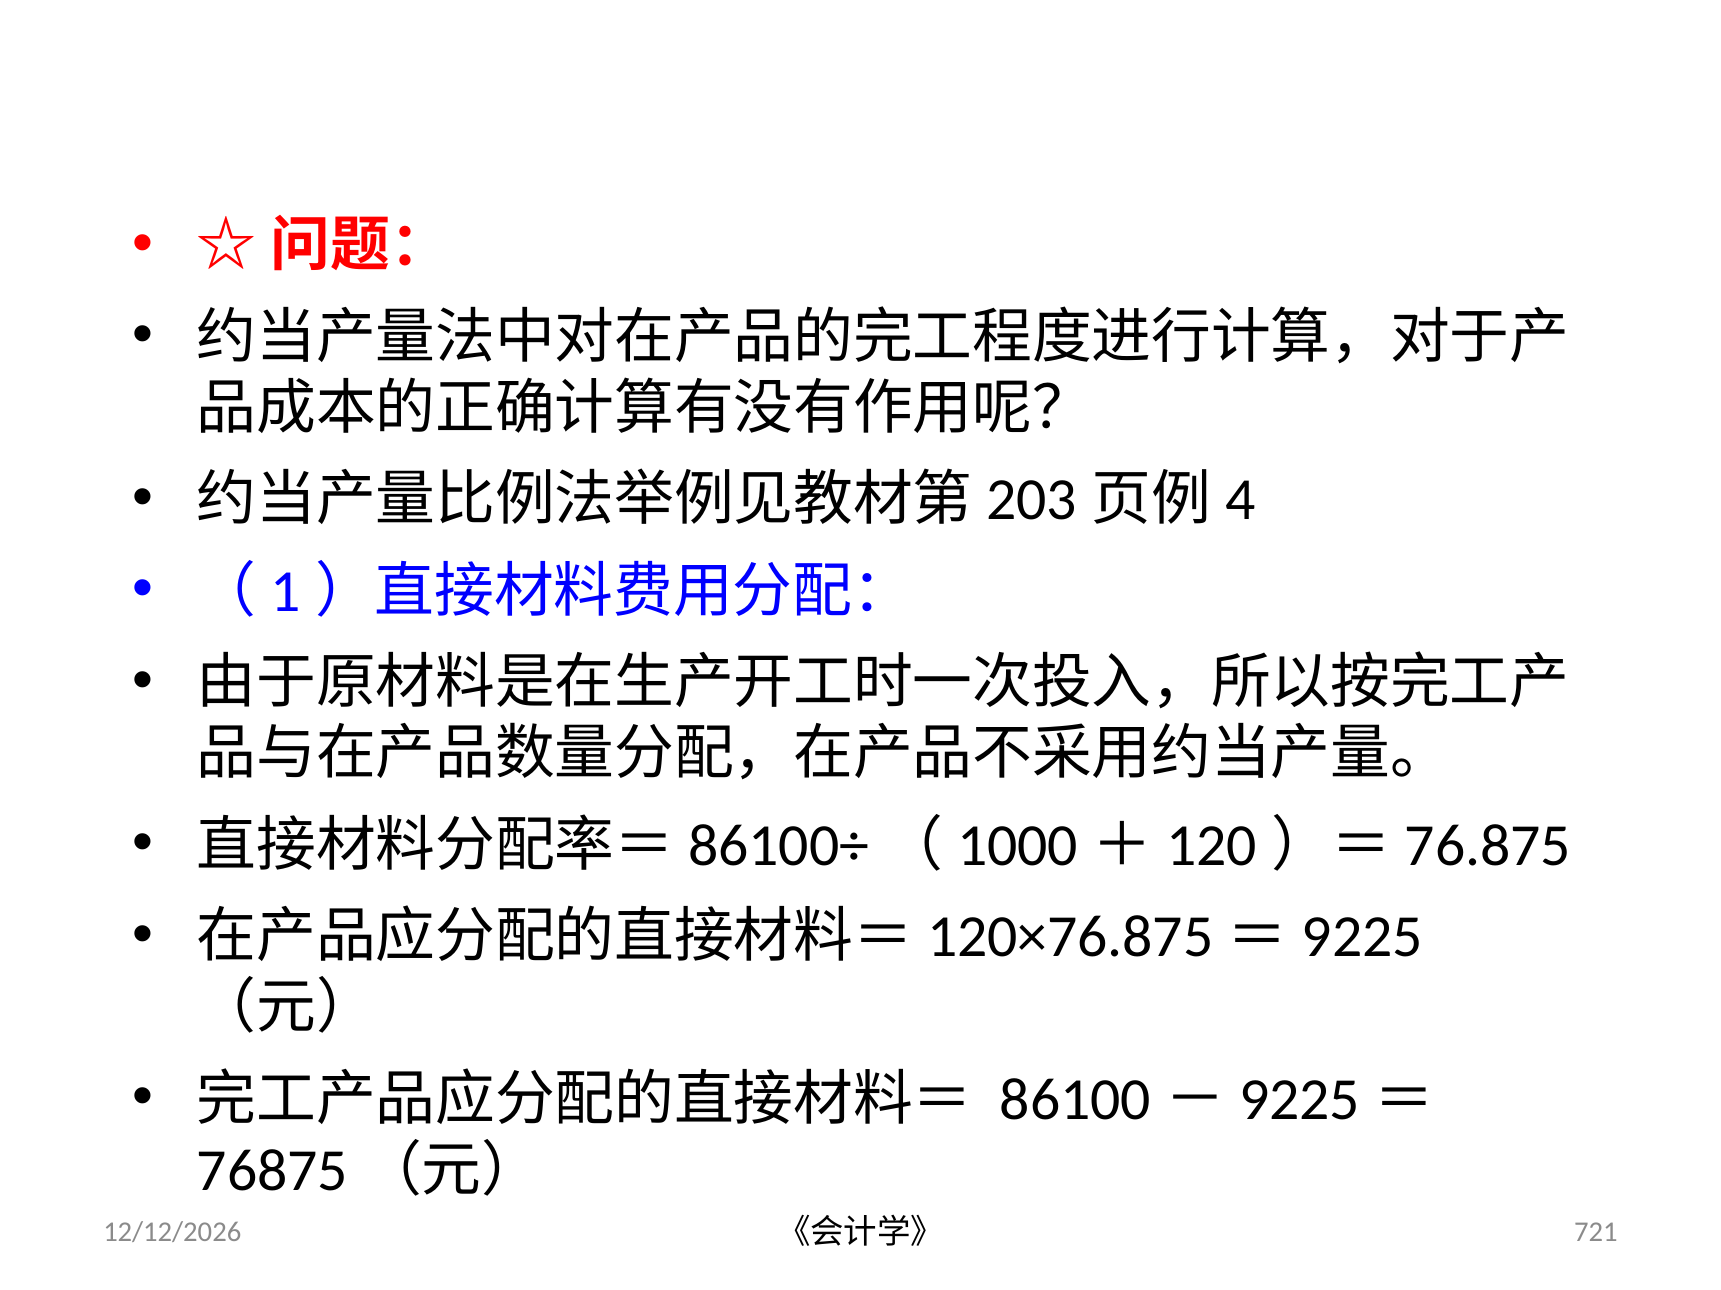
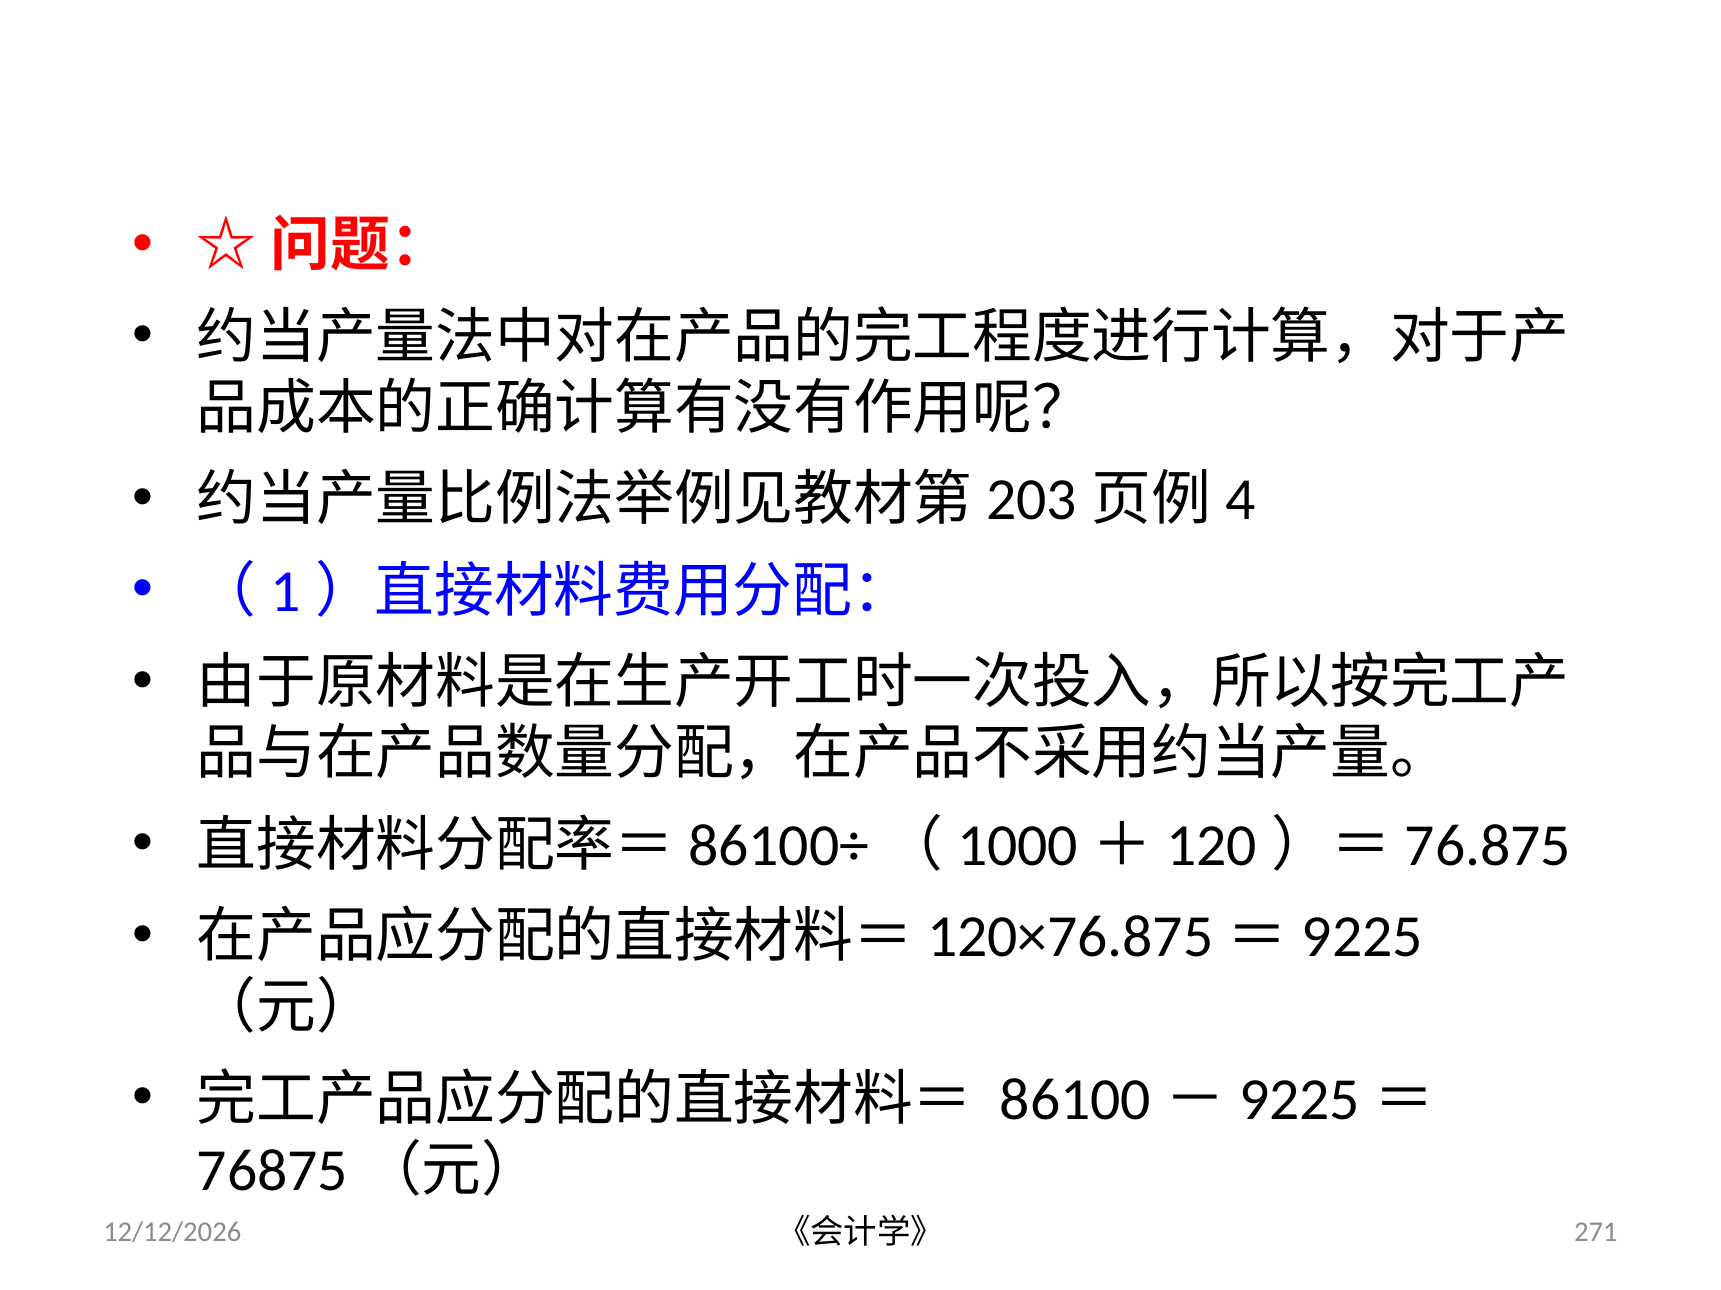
721: 721 -> 271 (1596, 1232)
